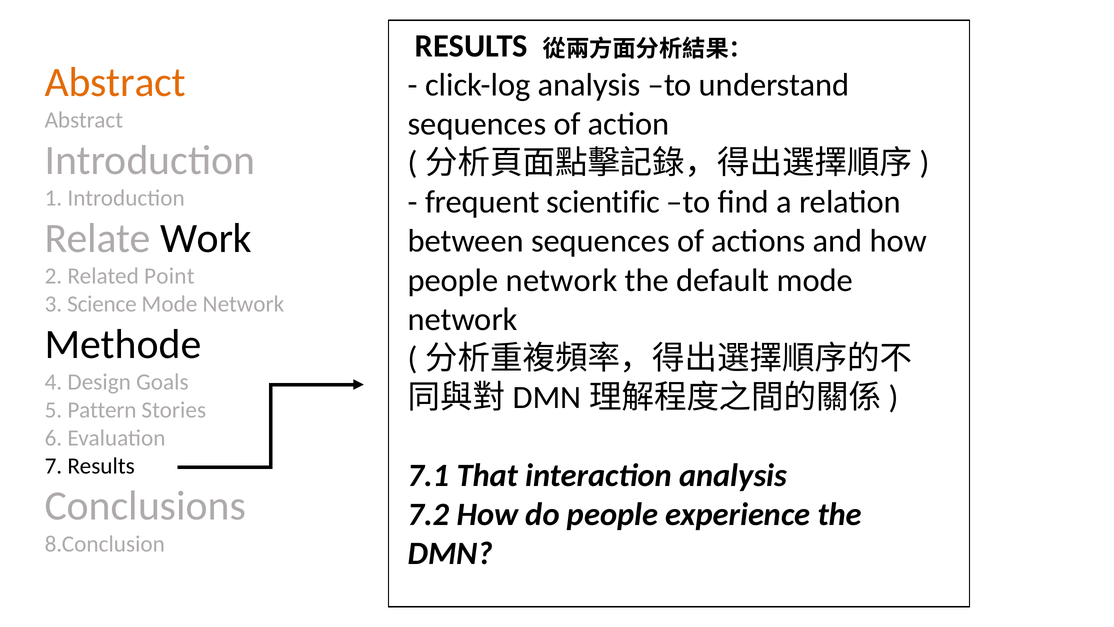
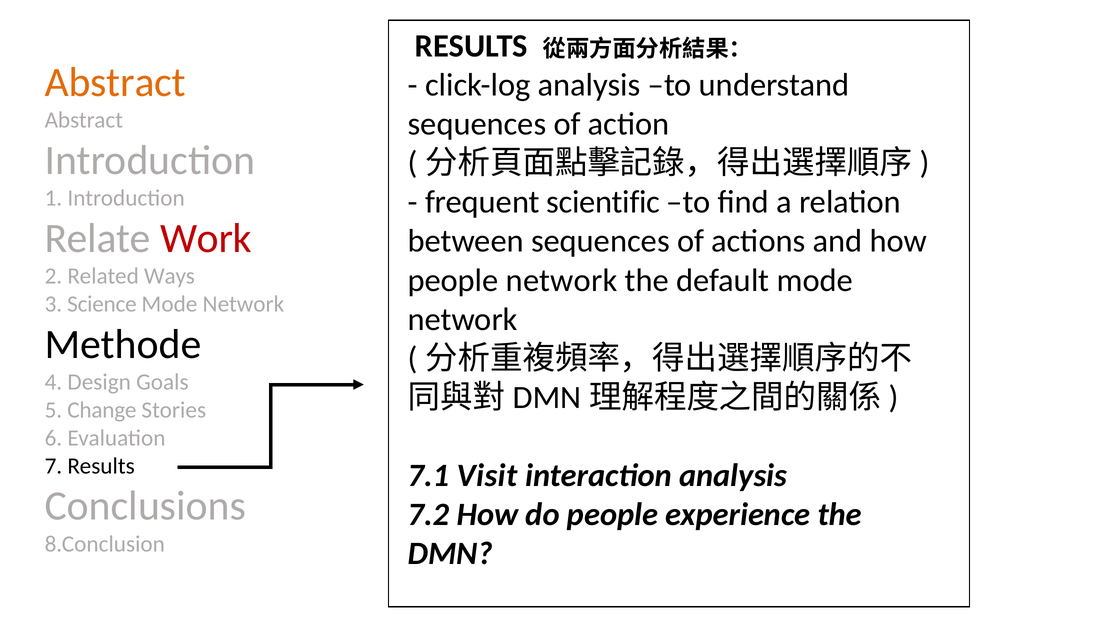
Work colour: black -> red (206, 238)
Point: Point -> Ways (170, 276)
Pattern: Pattern -> Change (102, 410)
That: That -> Visit (487, 475)
